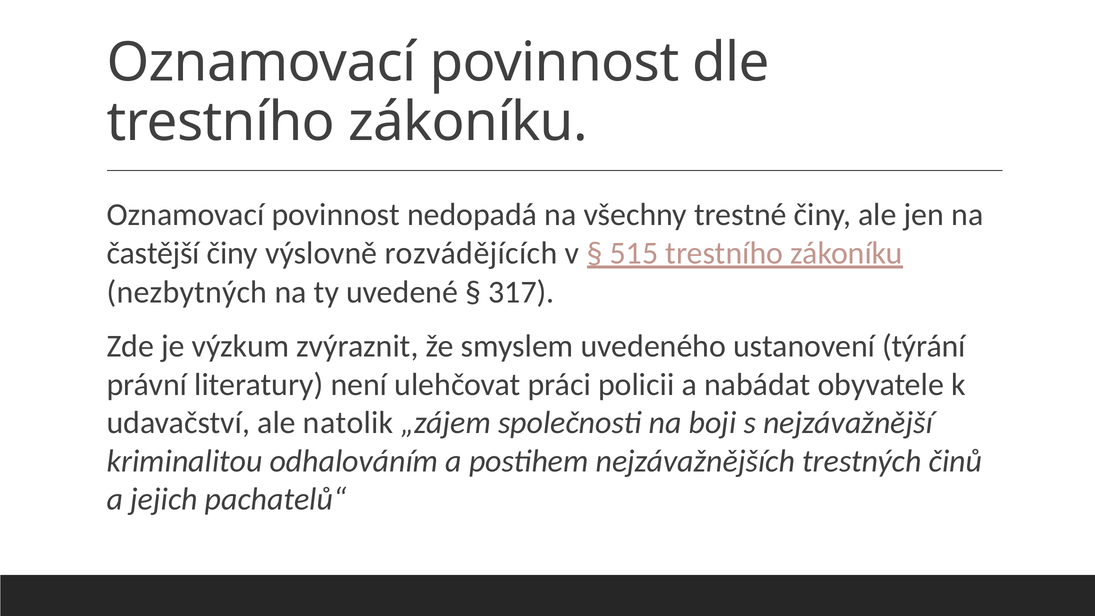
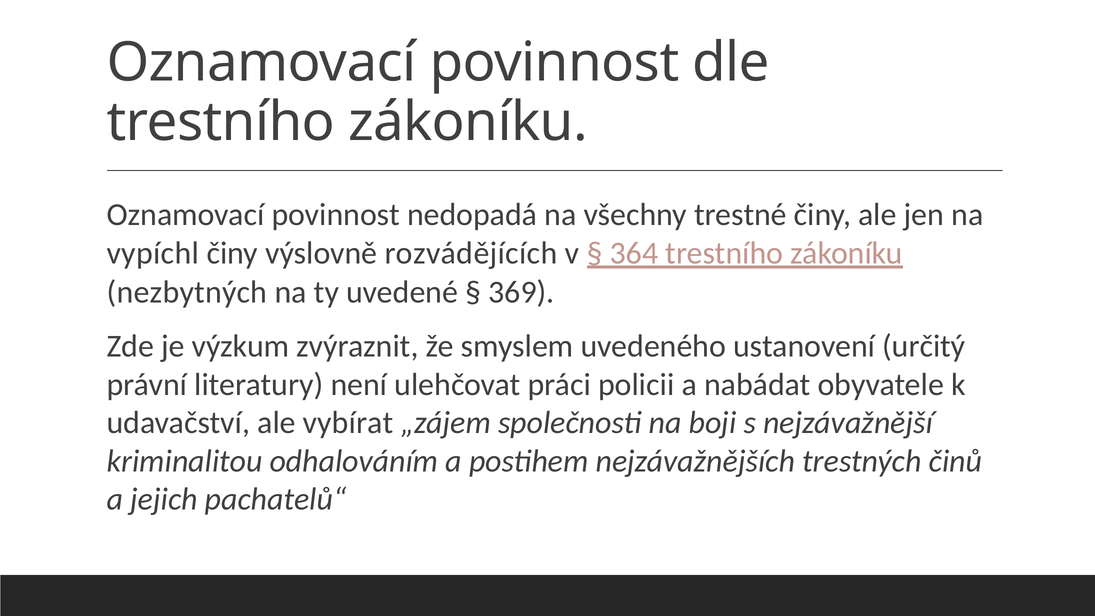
častější: častější -> vypíchl (153, 253)
515: 515 -> 364 (634, 253)
317: 317 -> 369 (521, 292)
týrání: týrání -> určitý (924, 346)
natolik: natolik -> vybírat (348, 423)
